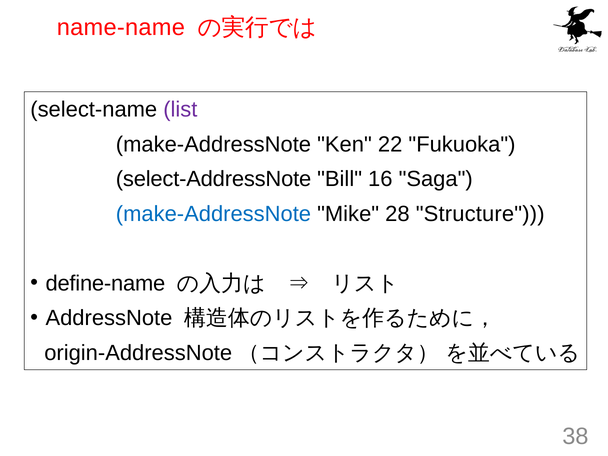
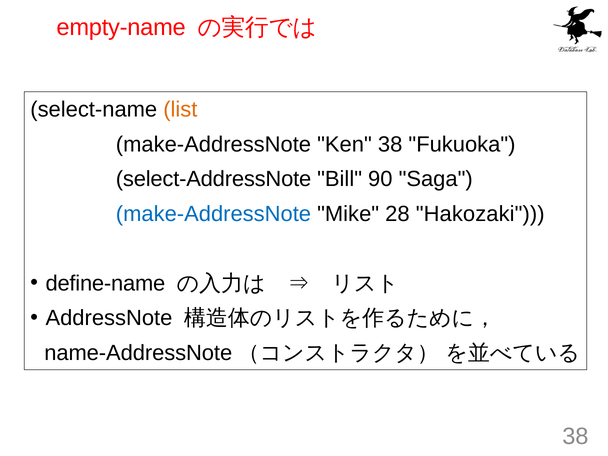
name-name: name-name -> empty-name (121, 27)
list colour: purple -> orange (180, 110)
Ken 22: 22 -> 38 (390, 144)
16: 16 -> 90 (380, 179)
Structure: Structure -> Hakozaki (480, 214)
origin-AddressNote: origin-AddressNote -> name-AddressNote (138, 353)
